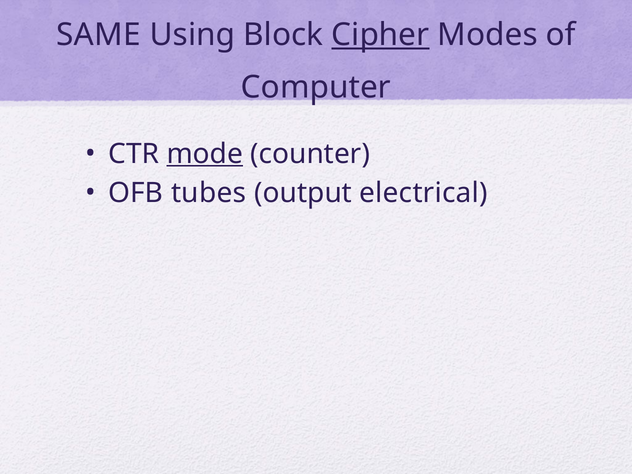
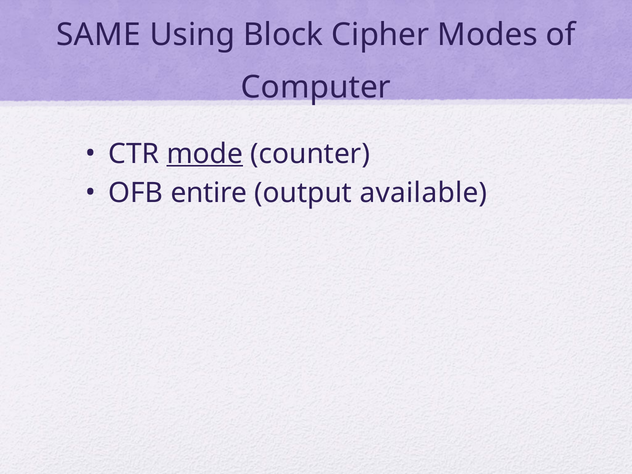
Cipher underline: present -> none (380, 35)
tubes: tubes -> entire (209, 193)
electrical: electrical -> available (424, 193)
